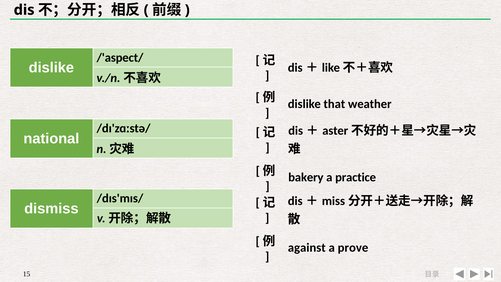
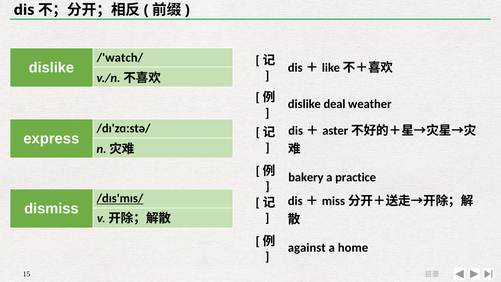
/'aspect/: /'aspect/ -> /'watch/ (120, 58)
that: that -> deal (334, 104)
national: national -> express (51, 139)
/dɪs'mɪs/ underline: none -> present (120, 198)
prove: prove -> home (353, 248)
